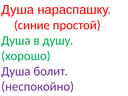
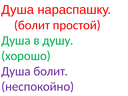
синие: синие -> болит (32, 25)
